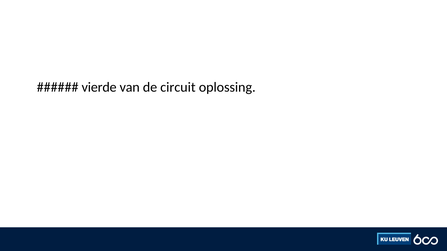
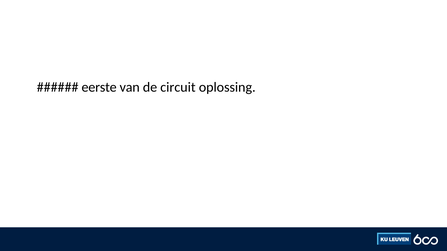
vierde: vierde -> eerste (99, 87)
